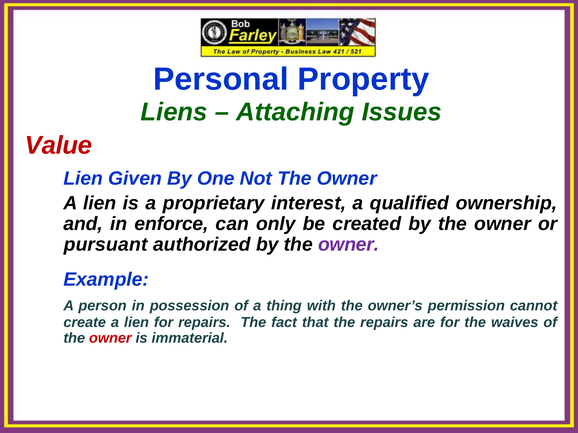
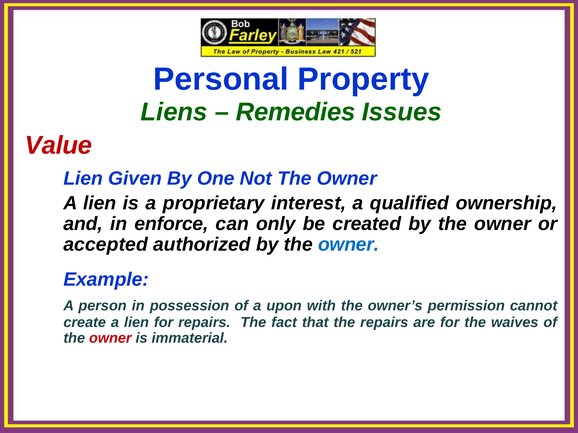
Attaching: Attaching -> Remedies (296, 112)
pursuant: pursuant -> accepted (106, 245)
owner colour: purple -> blue (349, 245)
thing: thing -> upon (284, 306)
